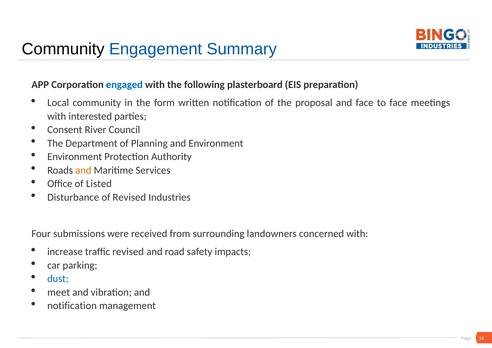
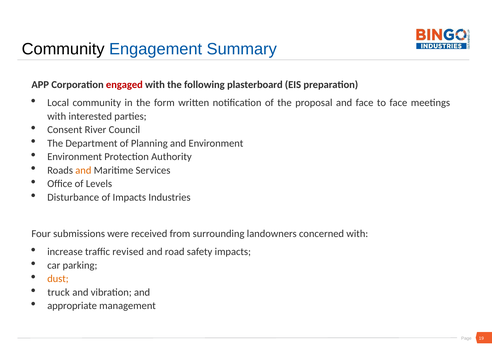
engaged colour: blue -> red (124, 85)
Listed: Listed -> Levels (99, 184)
of Revised: Revised -> Impacts (129, 197)
dust colour: blue -> orange (58, 279)
meet: meet -> truck (59, 292)
notification: notification -> appropriate (72, 306)
